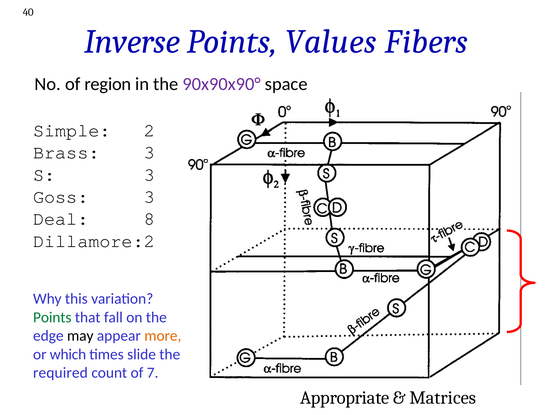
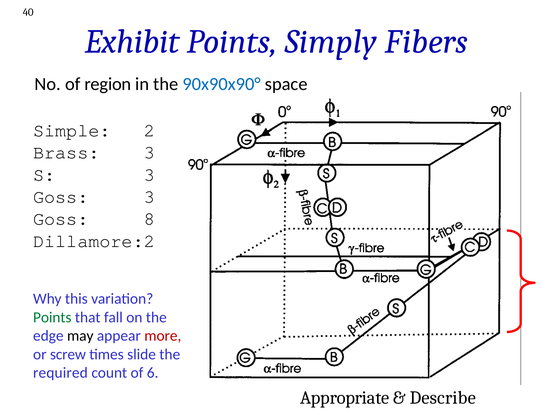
Inverse: Inverse -> Exhibit (132, 42)
Values: Values -> Simply (331, 42)
90x90x90° colour: purple -> blue (222, 84)
Deal: Deal -> Goss (61, 219)
more colour: orange -> red (163, 336)
which: which -> screw (68, 354)
7: 7 -> 6 (153, 372)
Matrices: Matrices -> Describe (443, 398)
